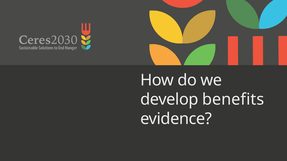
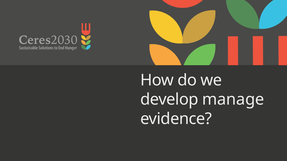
benefits: benefits -> manage (233, 100)
